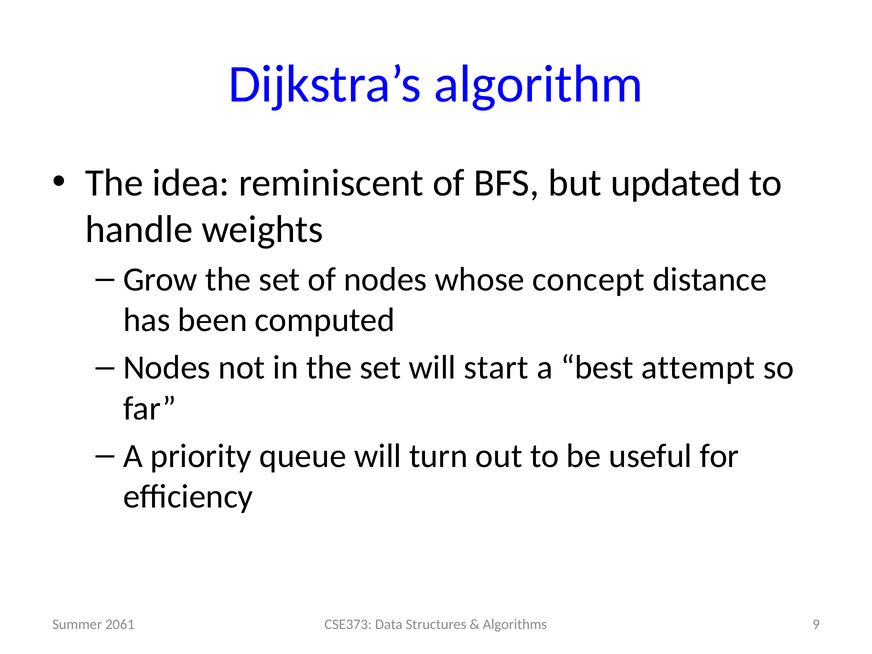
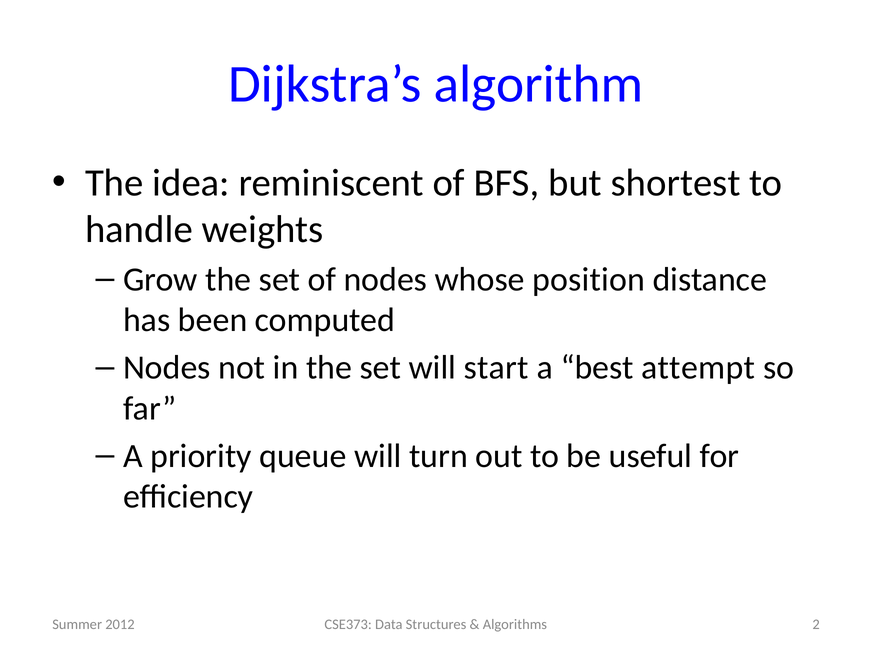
updated: updated -> shortest (676, 183)
concept: concept -> position (589, 280)
9: 9 -> 2 (816, 624)
2061: 2061 -> 2012 (120, 625)
